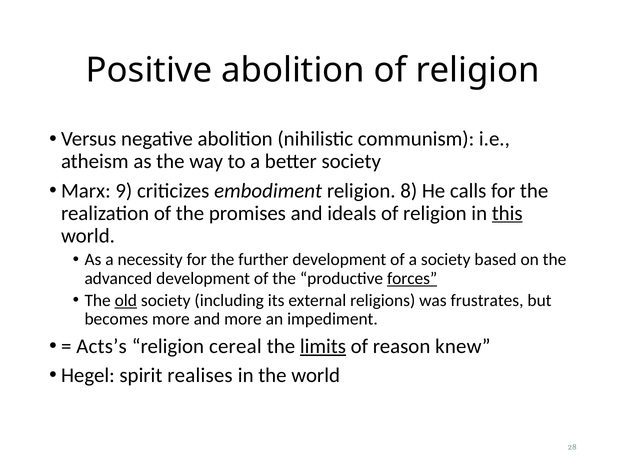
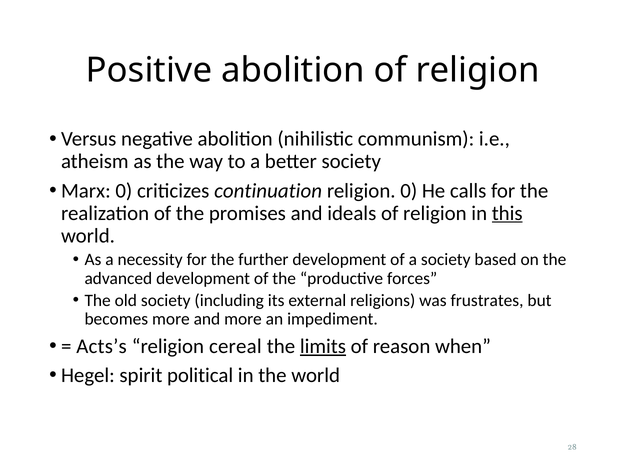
Marx 9: 9 -> 0 (124, 191)
embodiment: embodiment -> continuation (268, 191)
religion 8: 8 -> 0 (409, 191)
forces underline: present -> none (412, 279)
old underline: present -> none (126, 301)
knew: knew -> when (463, 347)
realises: realises -> political (200, 376)
